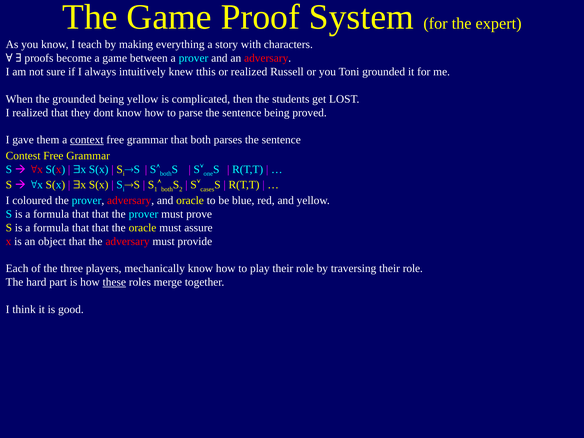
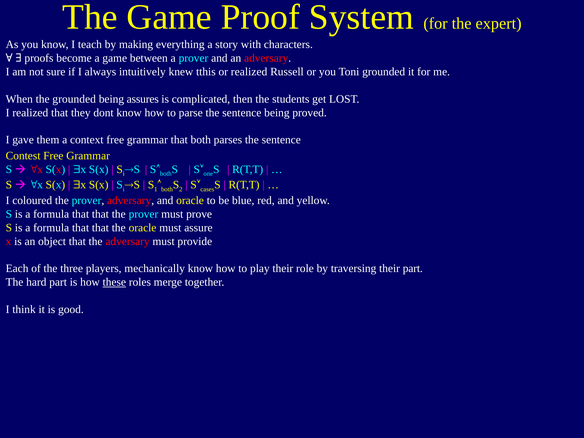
being yellow: yellow -> assures (143, 99)
context underline: present -> none (87, 140)
traversing their role: role -> part (413, 269)
